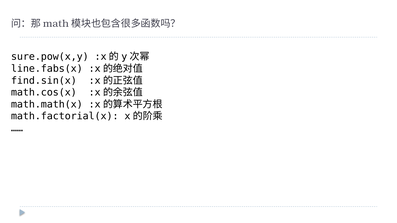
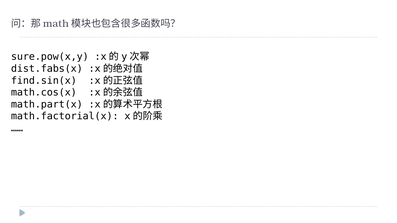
line.fabs(x: line.fabs(x -> dist.fabs(x (47, 69)
math.math(x: math.math(x -> math.part(x (47, 104)
